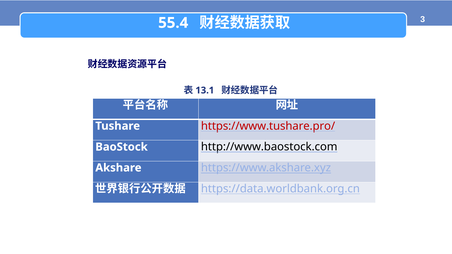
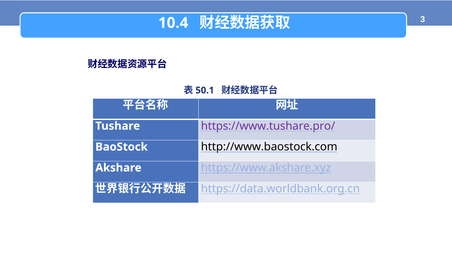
55.4: 55.4 -> 10.4 (173, 23)
13.1: 13.1 -> 50.1 (205, 90)
https://www.tushare.pro/ colour: red -> purple (268, 126)
